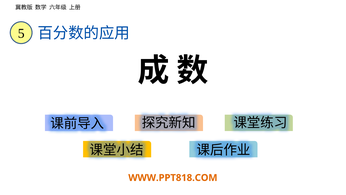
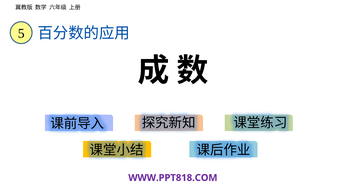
WWW.PPT818.COM colour: orange -> purple (173, 177)
